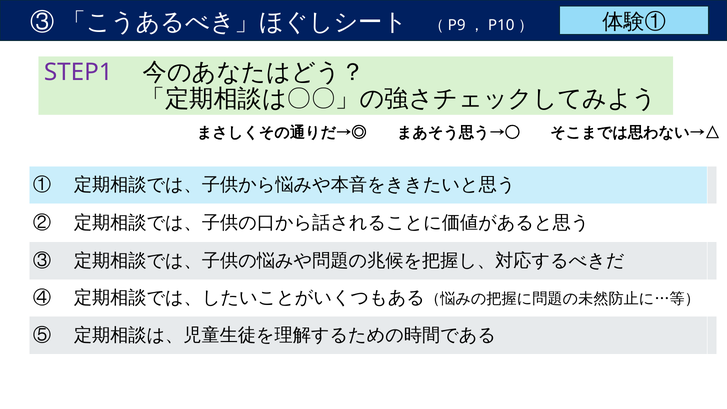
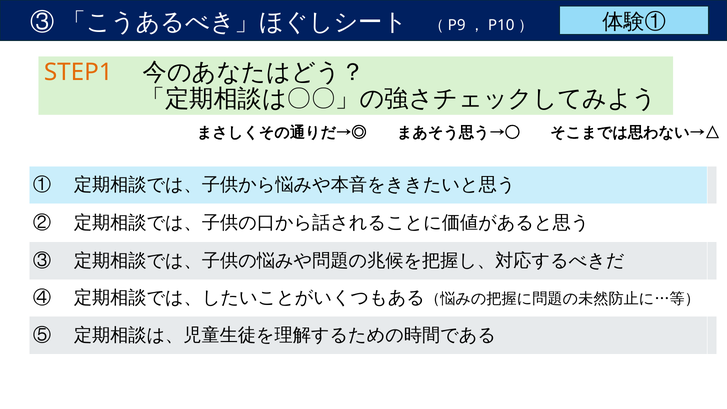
STEP1 colour: purple -> orange (78, 72)
